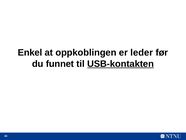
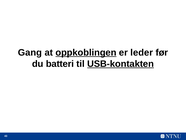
Enkel: Enkel -> Gang (30, 52)
oppkoblingen underline: none -> present (86, 52)
funnet: funnet -> batteri (60, 64)
